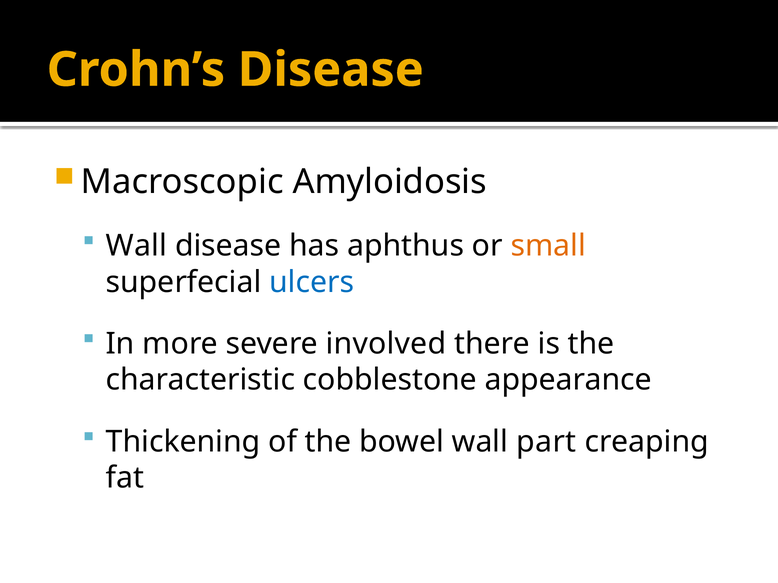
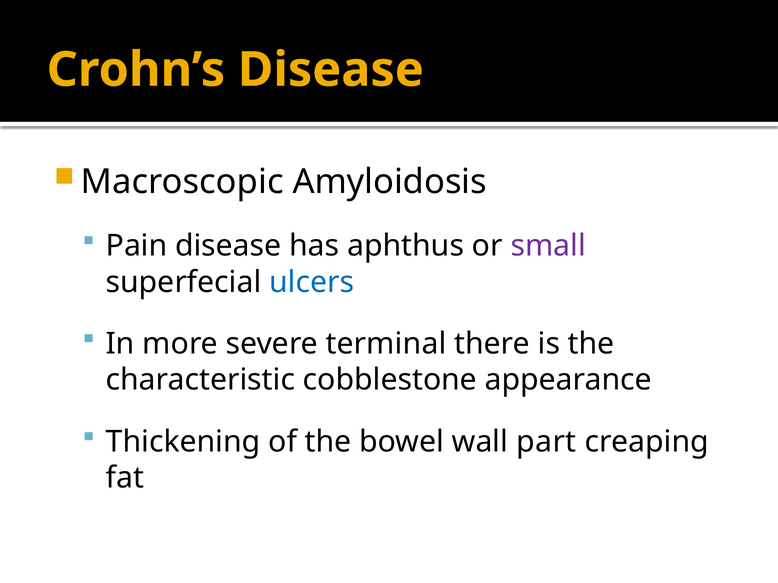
Wall: Wall -> Pain (137, 246)
small colour: orange -> purple (548, 246)
involved: involved -> terminal (386, 344)
